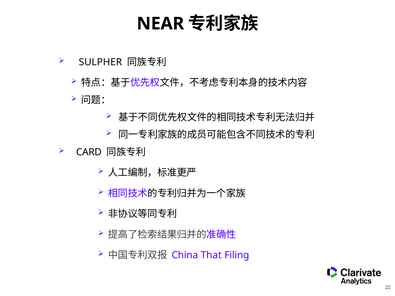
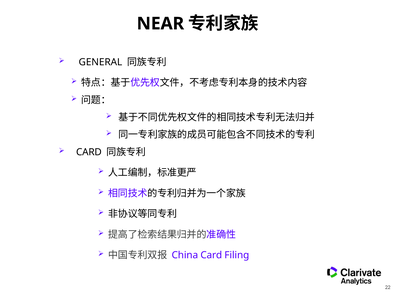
SULPHER: SULPHER -> GENERAL (100, 62)
China That: That -> Card (211, 255)
